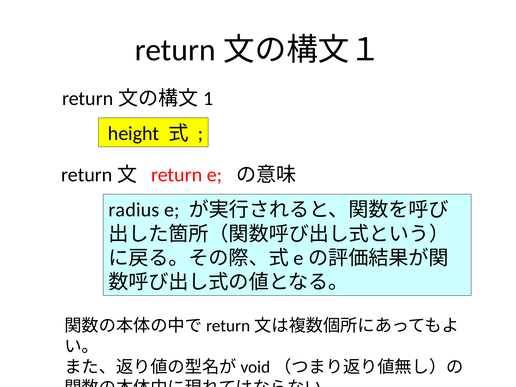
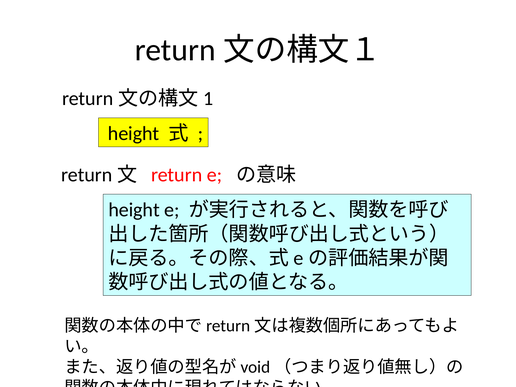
radius: radius -> height (134, 210)
